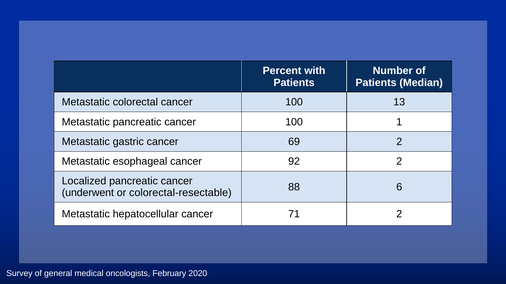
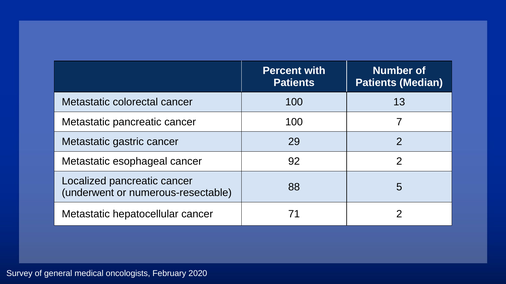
1: 1 -> 7 (399, 122)
69: 69 -> 29 (294, 142)
6: 6 -> 5 (399, 187)
colorectal-resectable: colorectal-resectable -> numerous-resectable (180, 193)
